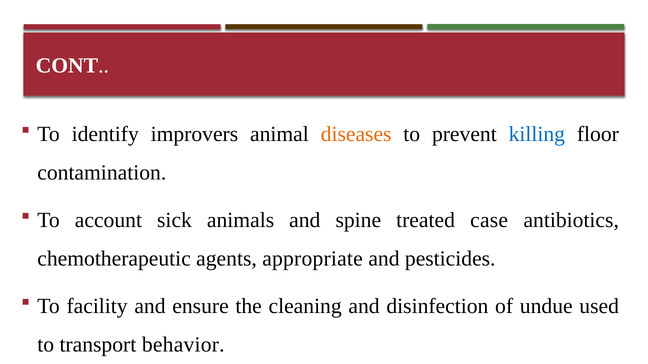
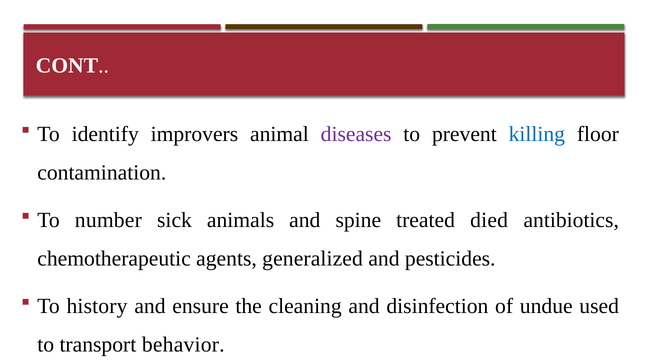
diseases colour: orange -> purple (356, 134)
account: account -> number (108, 220)
case: case -> died (489, 220)
appropriate: appropriate -> generalized (313, 259)
facility: facility -> history (97, 306)
